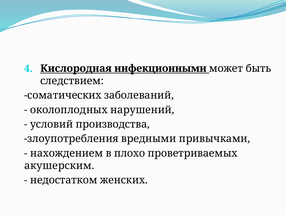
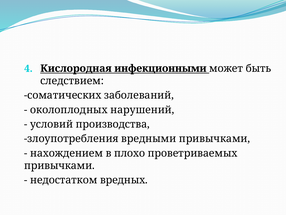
акушерским: акушерским -> привычками (59, 165)
женских: женских -> вредных (124, 180)
